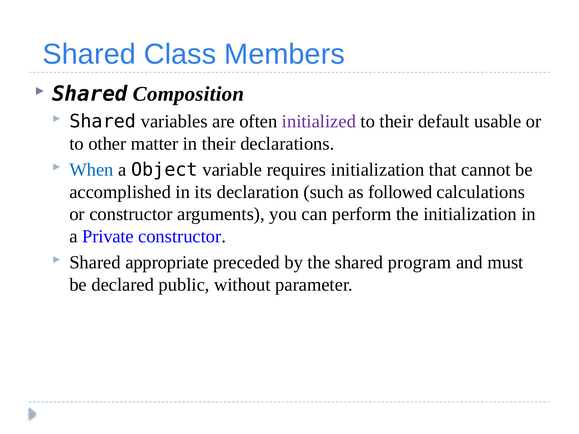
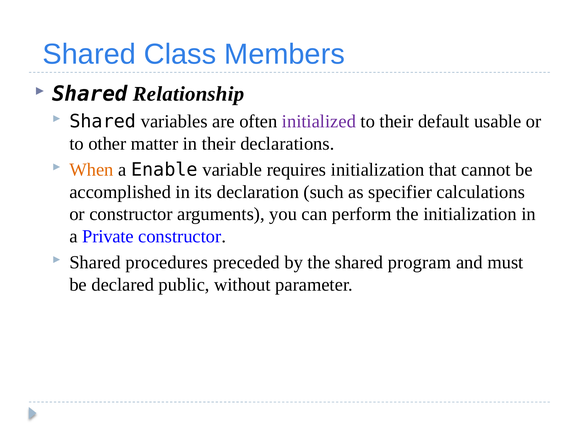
Composition: Composition -> Relationship (188, 94)
When colour: blue -> orange (91, 170)
Object: Object -> Enable (164, 170)
followed: followed -> specifier (400, 192)
appropriate: appropriate -> procedures (167, 263)
